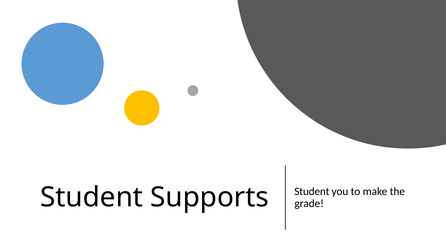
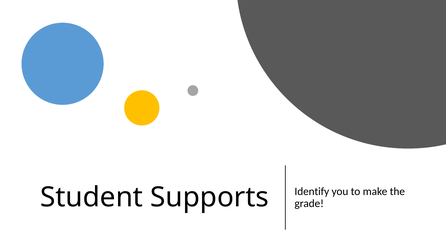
Supports Student: Student -> Identify (312, 191)
